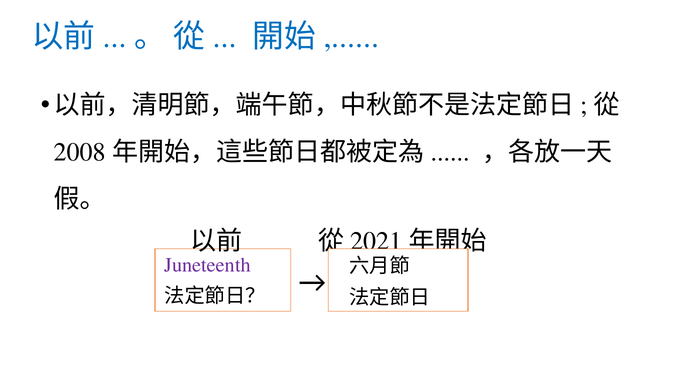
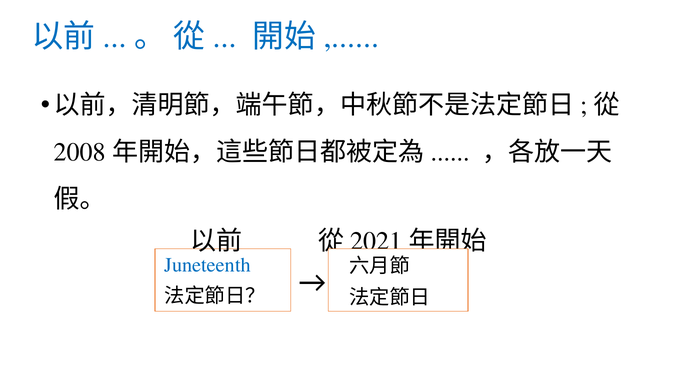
Juneteenth colour: purple -> blue (208, 265)
